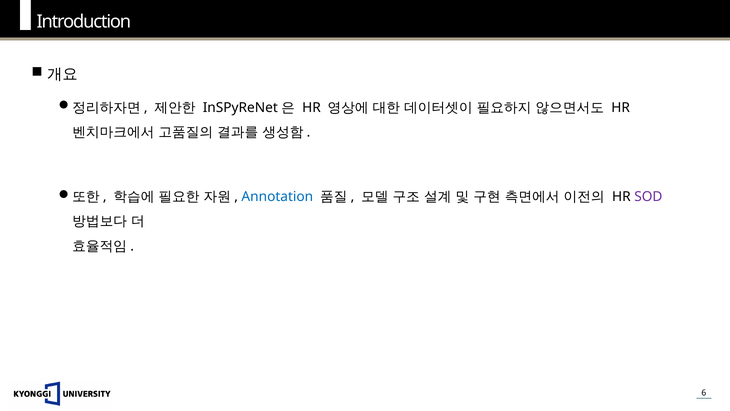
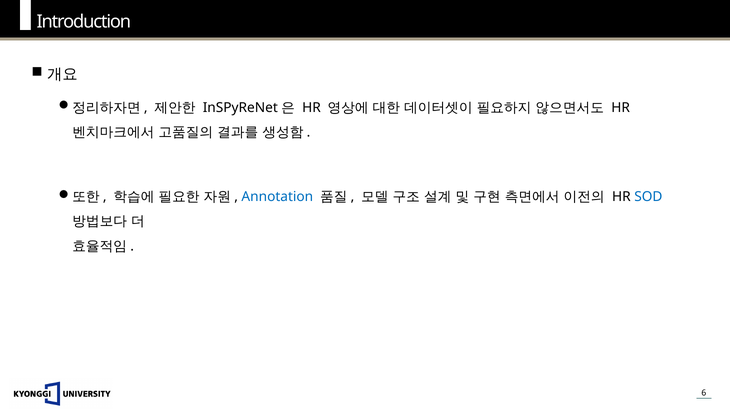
SOD colour: purple -> blue (648, 197)
